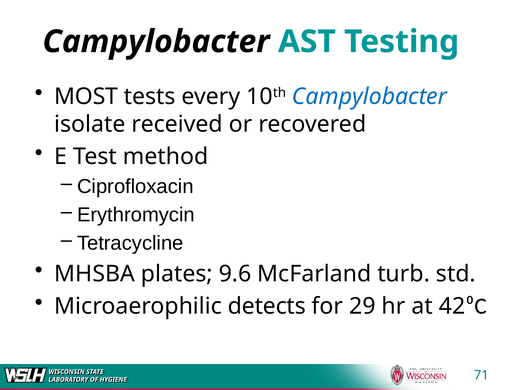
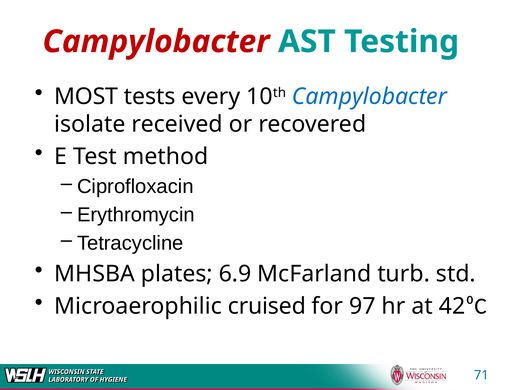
Campylobacter colour: black -> red (156, 42)
9.6: 9.6 -> 6.9 (235, 274)
detects: detects -> cruised (267, 306)
29: 29 -> 97 (362, 306)
